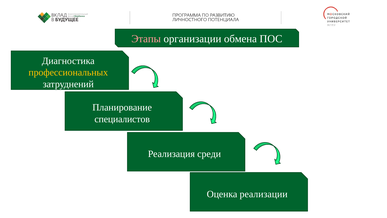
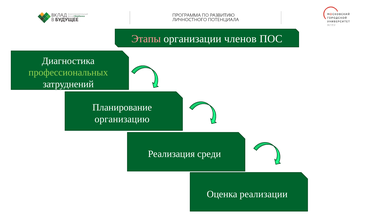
обмена: обмена -> членов (240, 39)
профессиональных colour: yellow -> light green (68, 72)
специалистов: специалистов -> организацию (122, 119)
